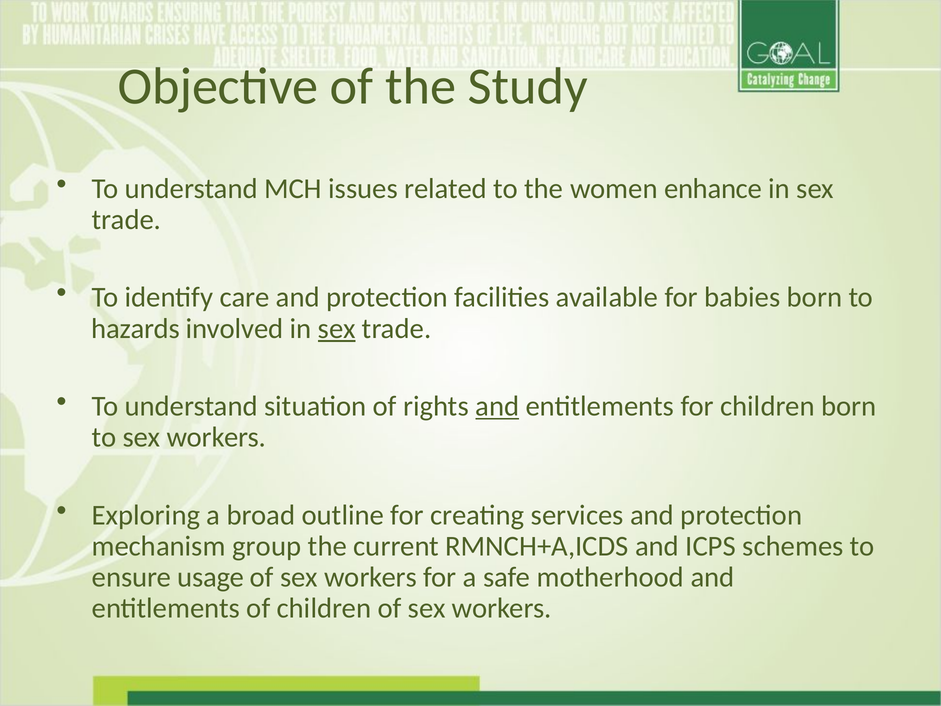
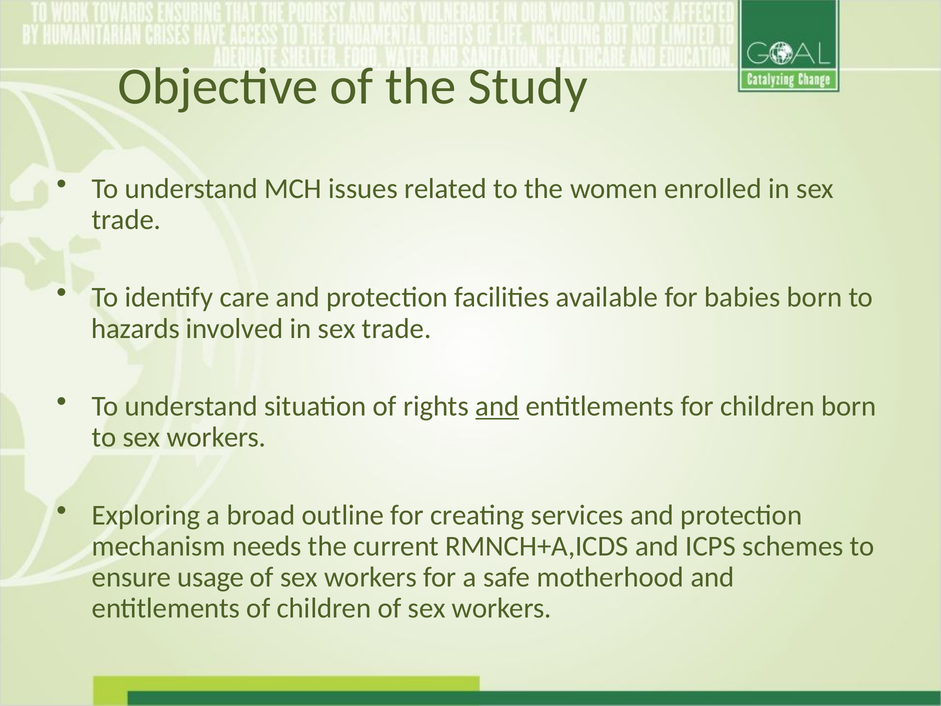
enhance: enhance -> enrolled (713, 189)
sex underline: present -> none (337, 328)
group: group -> needs (267, 546)
